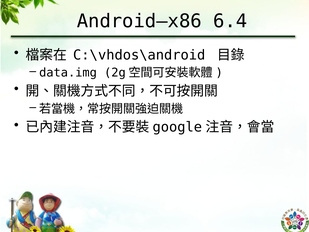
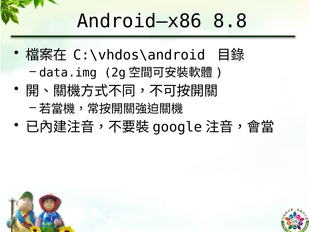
6.4: 6.4 -> 8.8 (230, 21)
